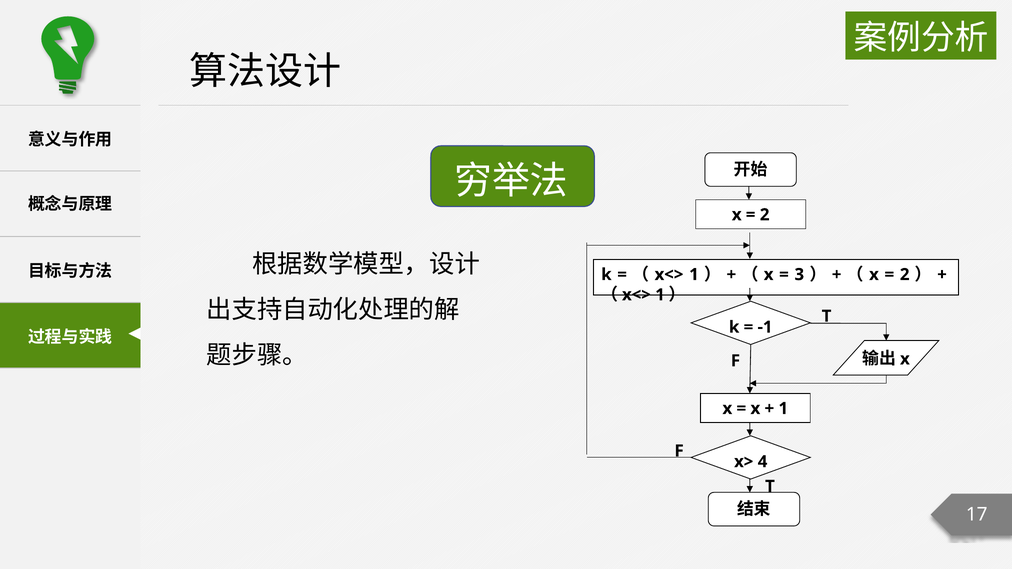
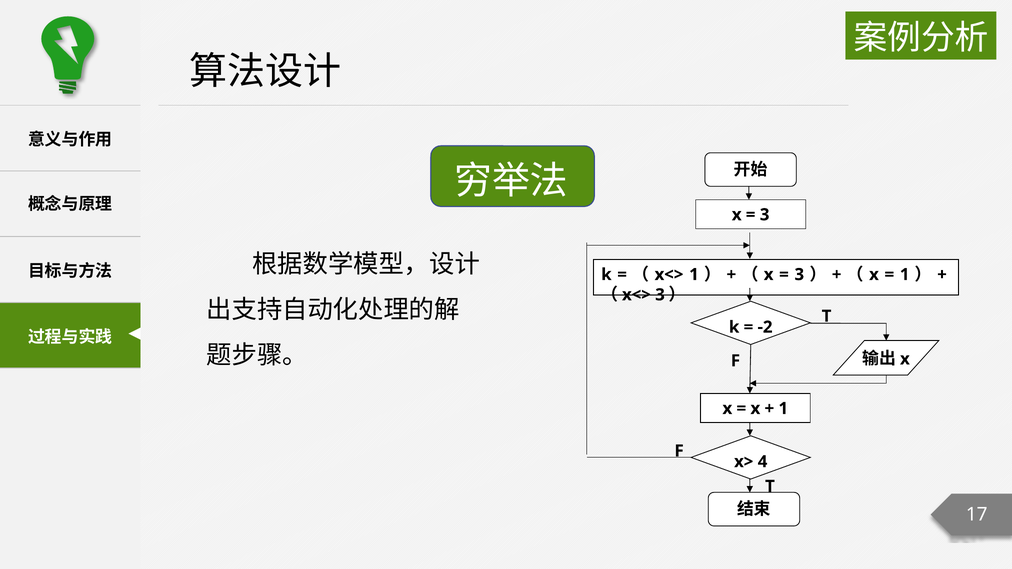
2: 2 -> 3 (765, 215)
2: 2 -> 1 (905, 275)
1: 1 -> 3 (660, 295)
-1: -1 -> -2 (765, 327)
